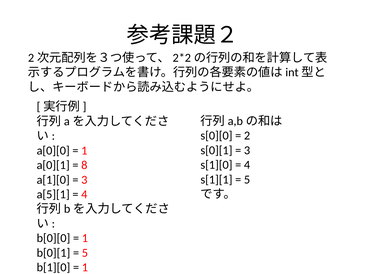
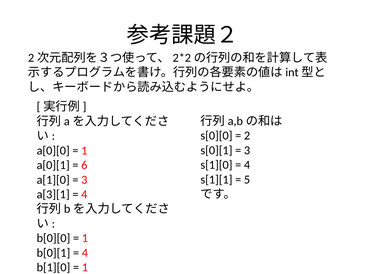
8: 8 -> 6 (84, 165)
a[5][1: a[5][1 -> a[3][1 (53, 194)
5: 5 -> 4 (85, 253)
